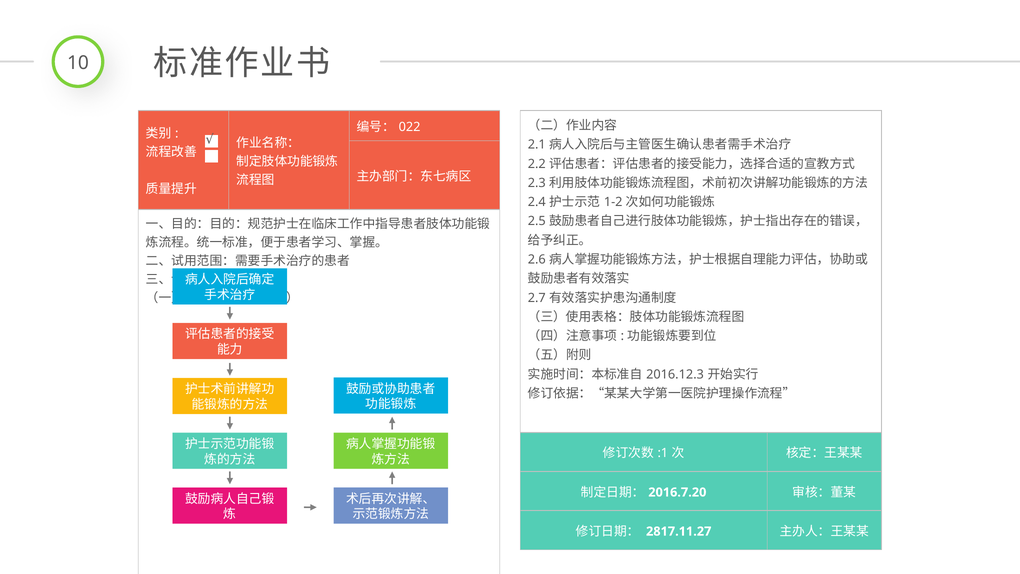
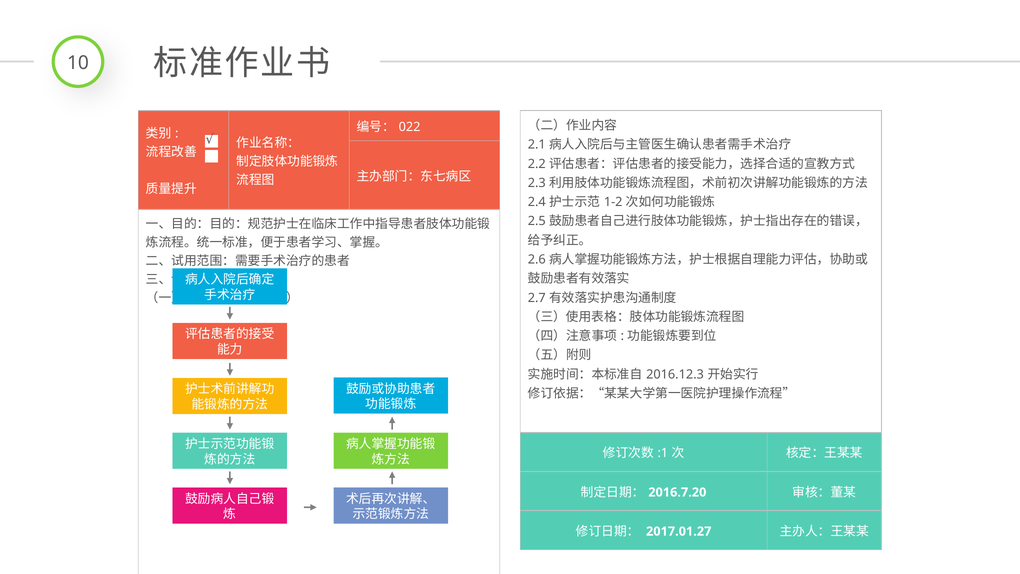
2817.11.27: 2817.11.27 -> 2017.01.27 (679, 531)
